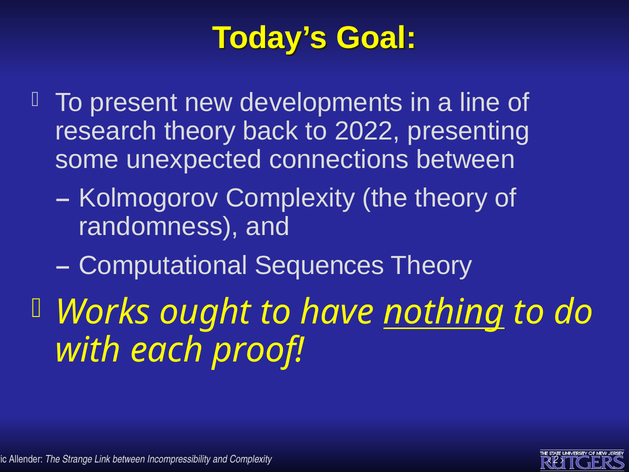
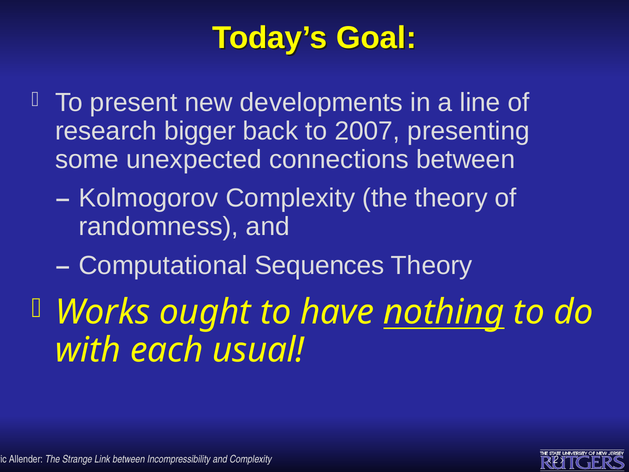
research theory: theory -> bigger (200, 131)
2022: 2022 -> 2007 (367, 131)
proof: proof -> usual (258, 350)
